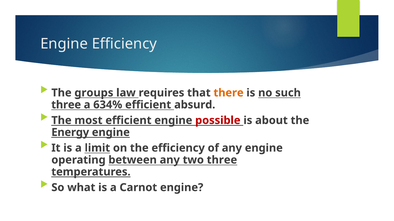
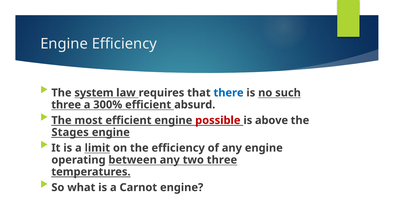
groups: groups -> system (94, 93)
there colour: orange -> blue (229, 93)
634%: 634% -> 300% (108, 105)
about: about -> above (272, 121)
Energy: Energy -> Stages (70, 133)
